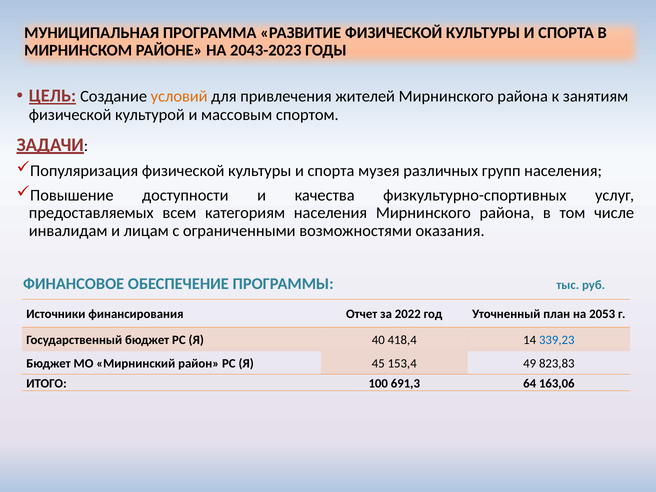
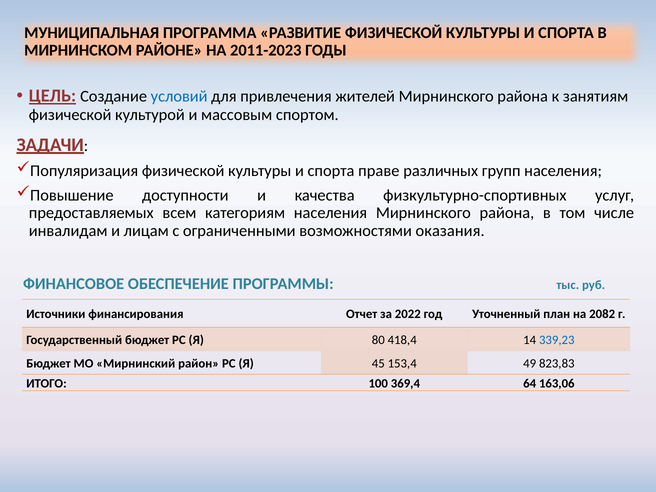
2043-2023: 2043-2023 -> 2011-2023 (266, 50)
условий colour: orange -> blue (179, 97)
музея: музея -> праве (379, 171)
2053: 2053 -> 2082 (602, 314)
40: 40 -> 80 (378, 340)
691,3: 691,3 -> 369,4 (405, 383)
